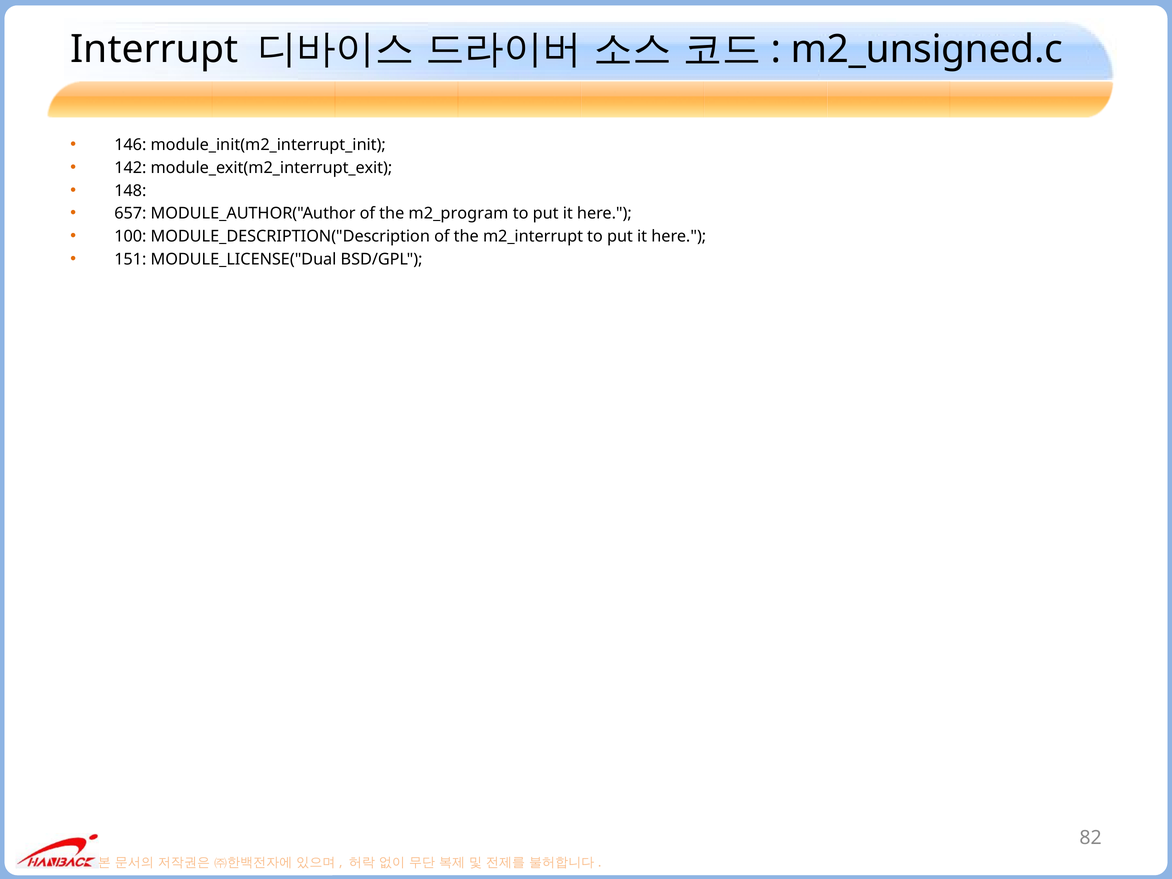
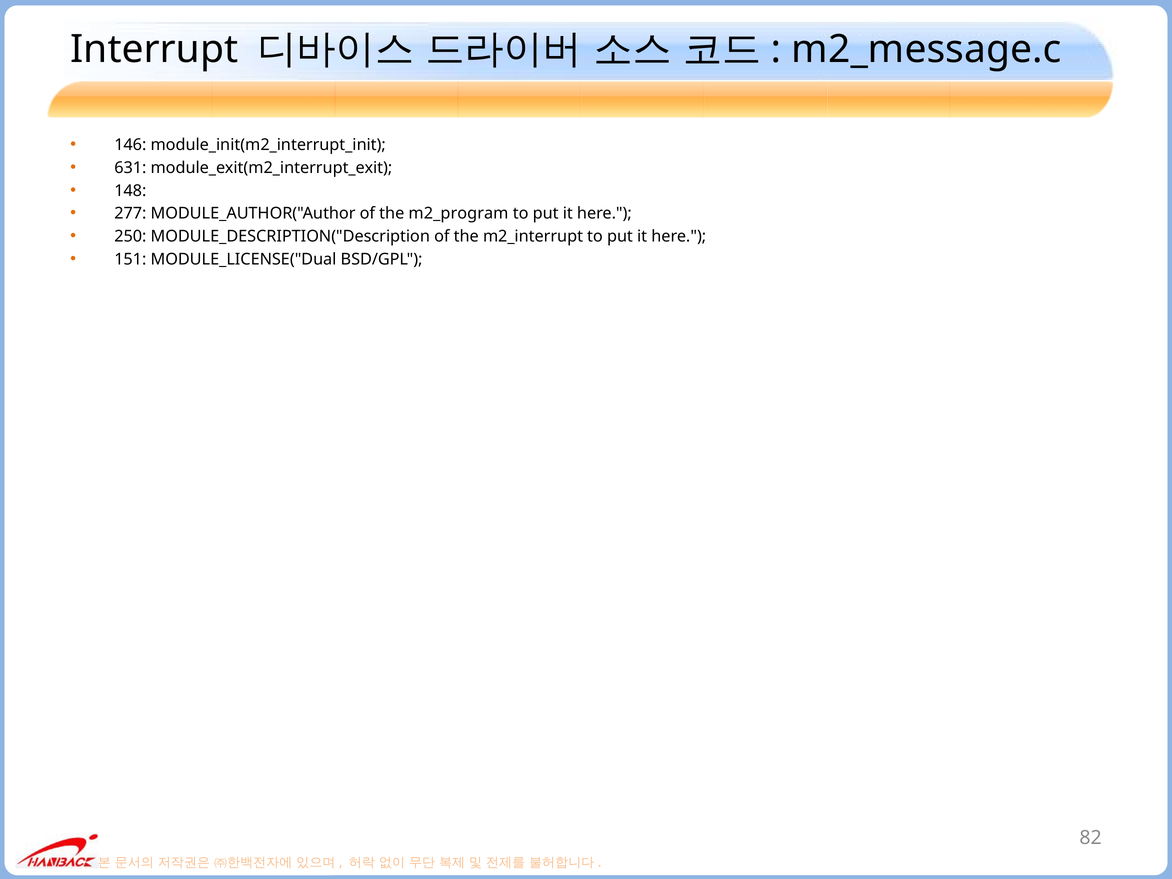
m2_unsigned.c: m2_unsigned.c -> m2_message.c (927, 49)
142: 142 -> 631 (130, 168)
657: 657 -> 277 (130, 213)
100: 100 -> 250 (130, 236)
